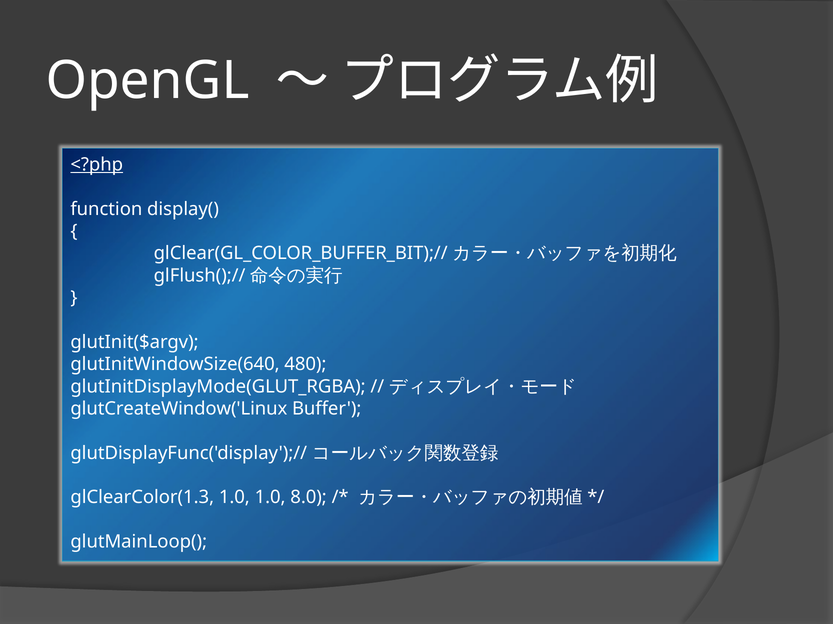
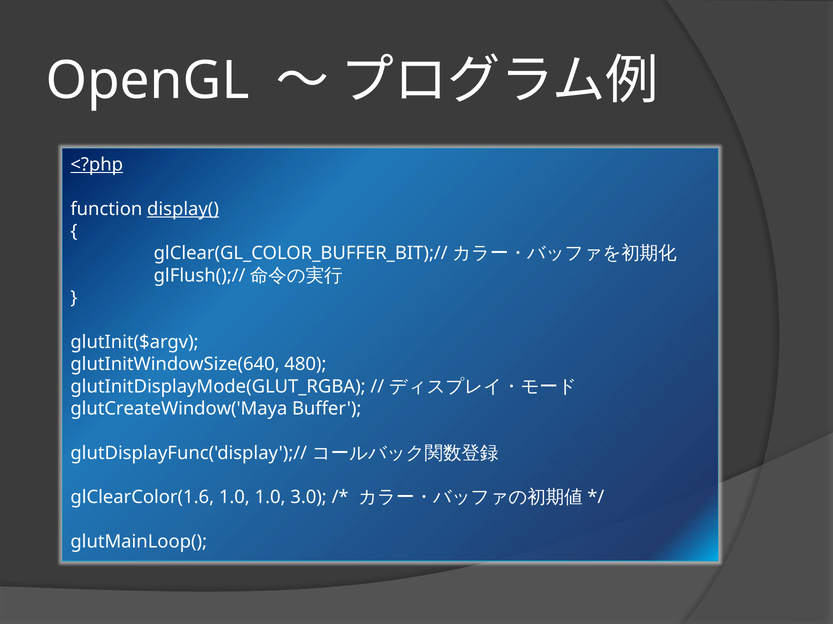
display( underline: none -> present (183, 209)
glutCreateWindow('Linux: glutCreateWindow('Linux -> glutCreateWindow('Maya (179, 409)
glClearColor(1.3: glClearColor(1.3 -> glClearColor(1.6 (142, 498)
8.0: 8.0 -> 3.0 (309, 498)
